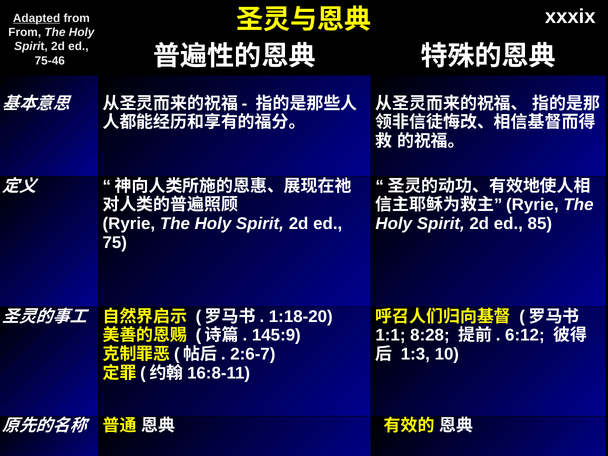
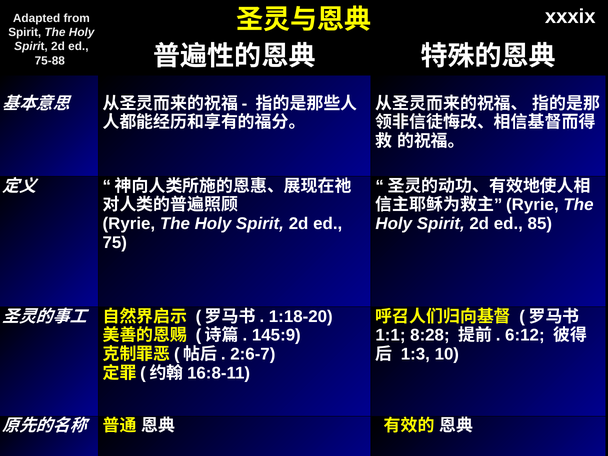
Adapted underline: present -> none (37, 18)
From: From -> Spirit (25, 32)
75-46: 75-46 -> 75-88 (50, 61)
